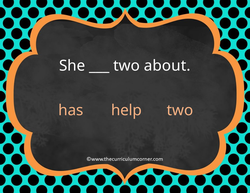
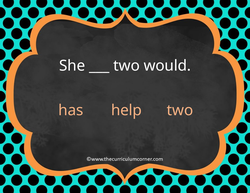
about: about -> would (167, 66)
